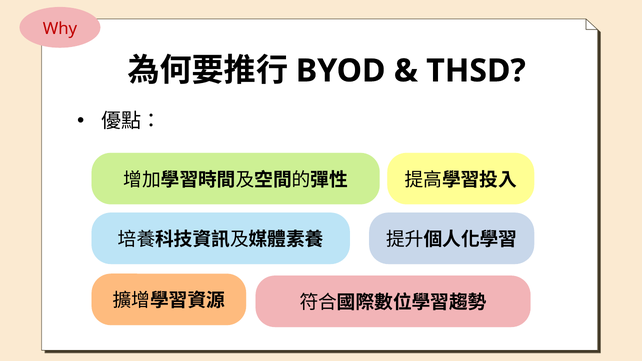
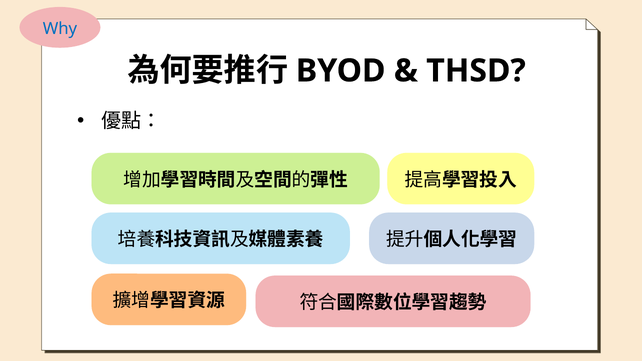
Why colour: red -> blue (60, 29)
